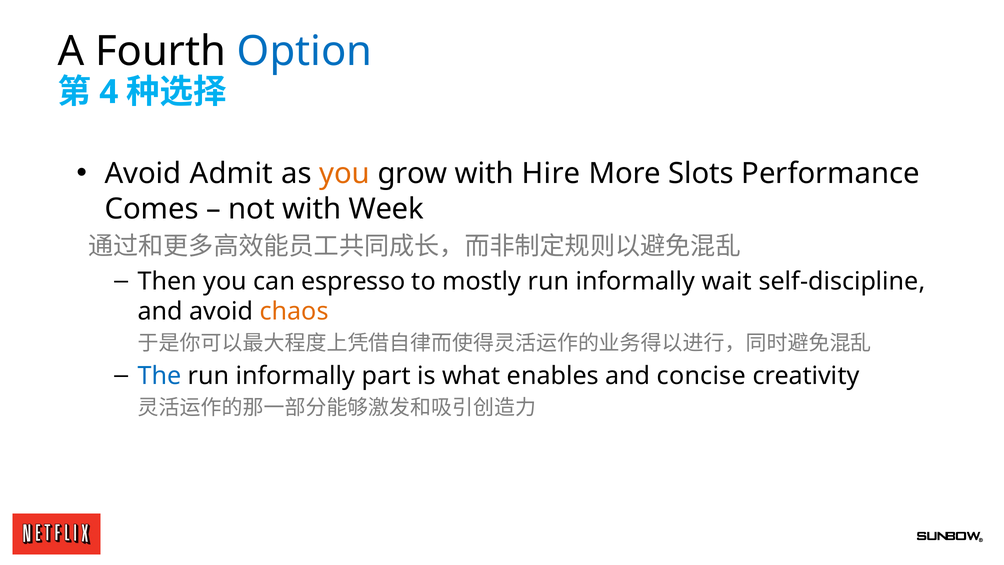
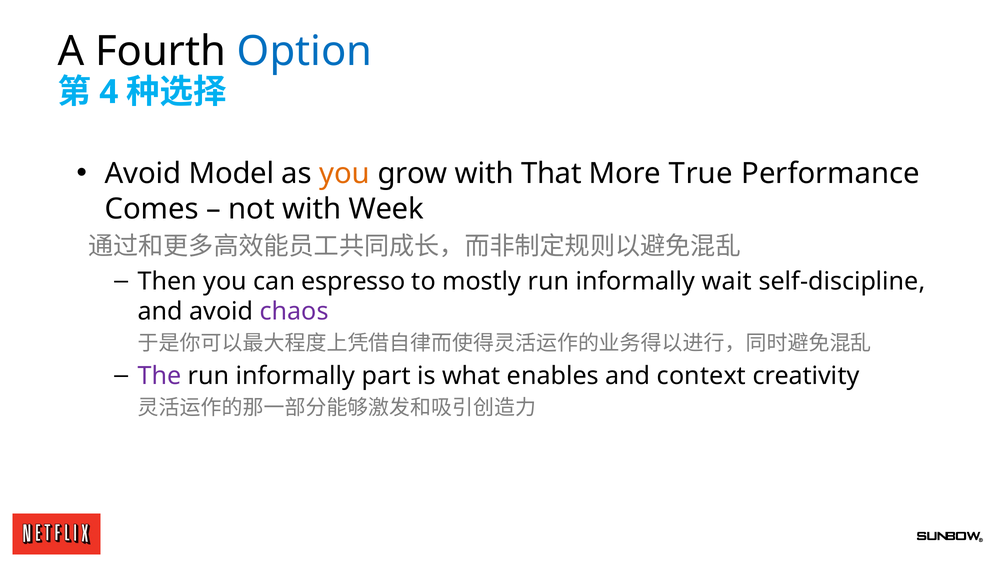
Admit: Admit -> Model (232, 174)
Hire: Hire -> That (551, 174)
Slots: Slots -> True (701, 174)
chaos colour: orange -> purple (294, 311)
The colour: blue -> purple (160, 376)
concise: concise -> context (701, 376)
